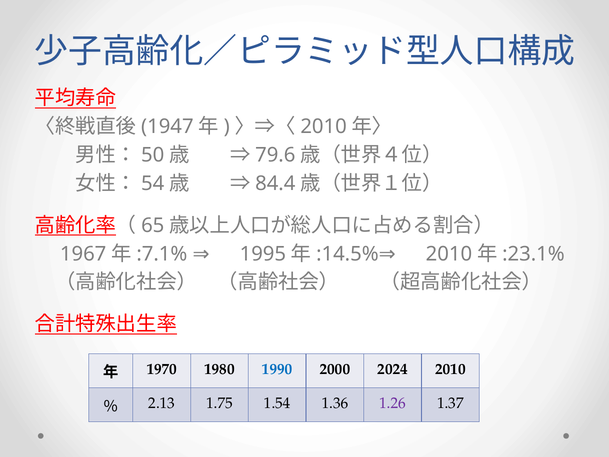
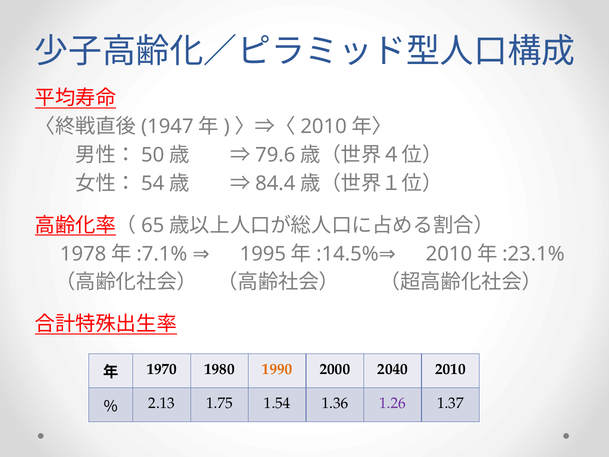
1967: 1967 -> 1978 (83, 254)
1990 colour: blue -> orange (277, 369)
2024: 2024 -> 2040 (393, 369)
